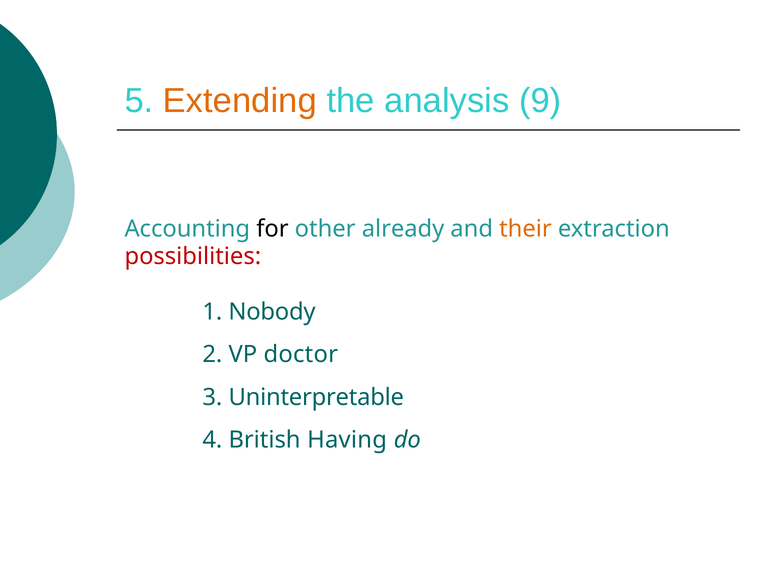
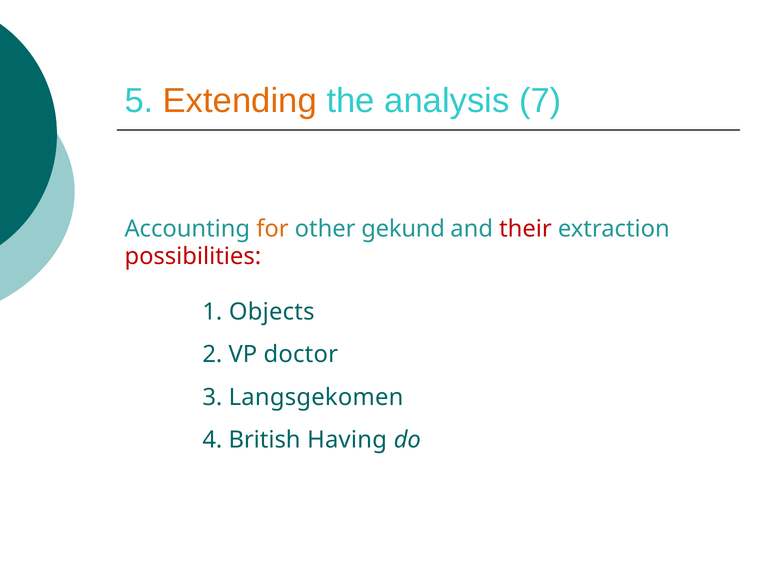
9: 9 -> 7 (540, 101)
for colour: black -> orange (272, 229)
already: already -> gekund (403, 229)
their colour: orange -> red (525, 229)
Nobody: Nobody -> Objects (272, 311)
Uninterpretable: Uninterpretable -> Langsgekomen (316, 397)
